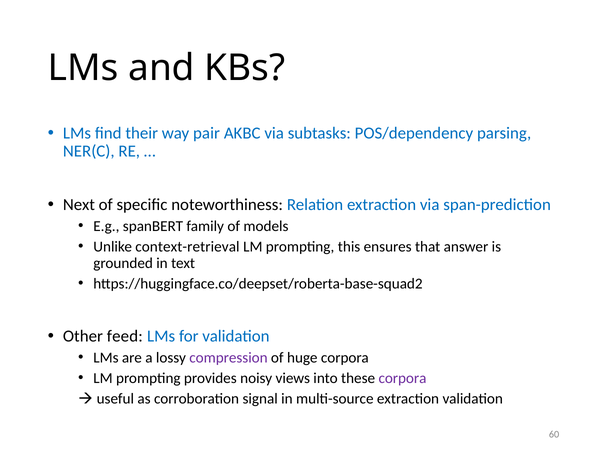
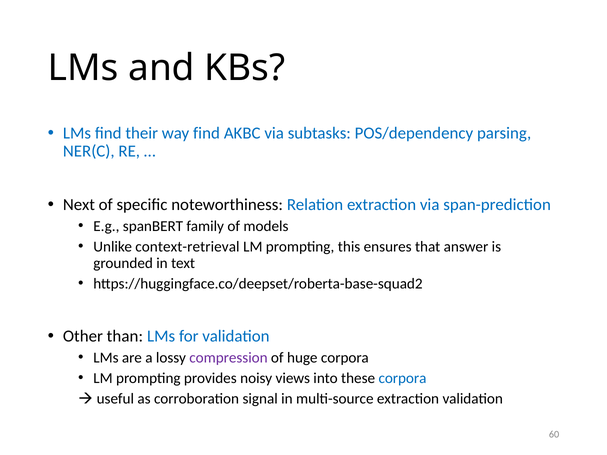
way pair: pair -> find (206, 133)
feed: feed -> than (125, 336)
corpora colour: purple -> blue (402, 378)
